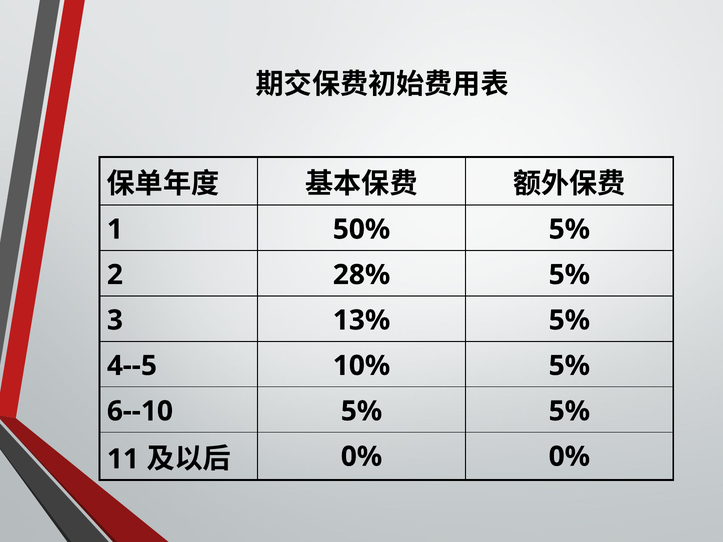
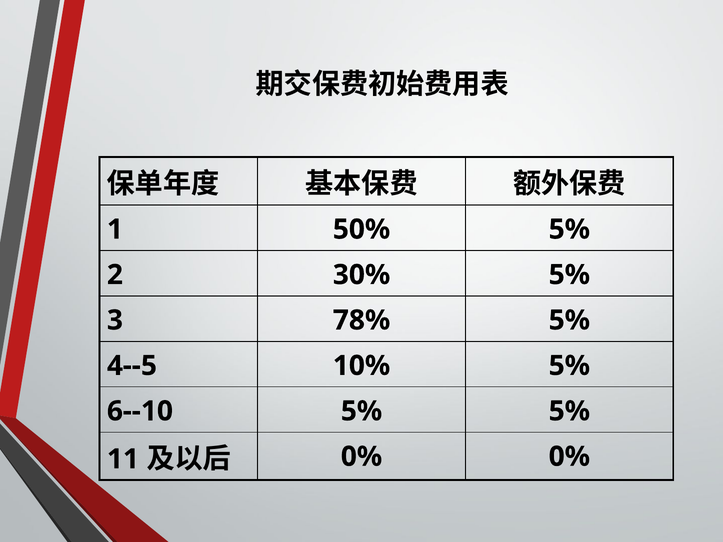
28%: 28% -> 30% (362, 275)
13%: 13% -> 78% (362, 320)
